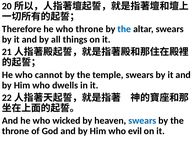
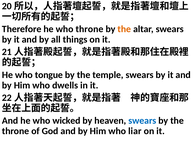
the colour: blue -> orange (124, 29)
cannot: cannot -> tongue (49, 75)
evil: evil -> liar (135, 132)
